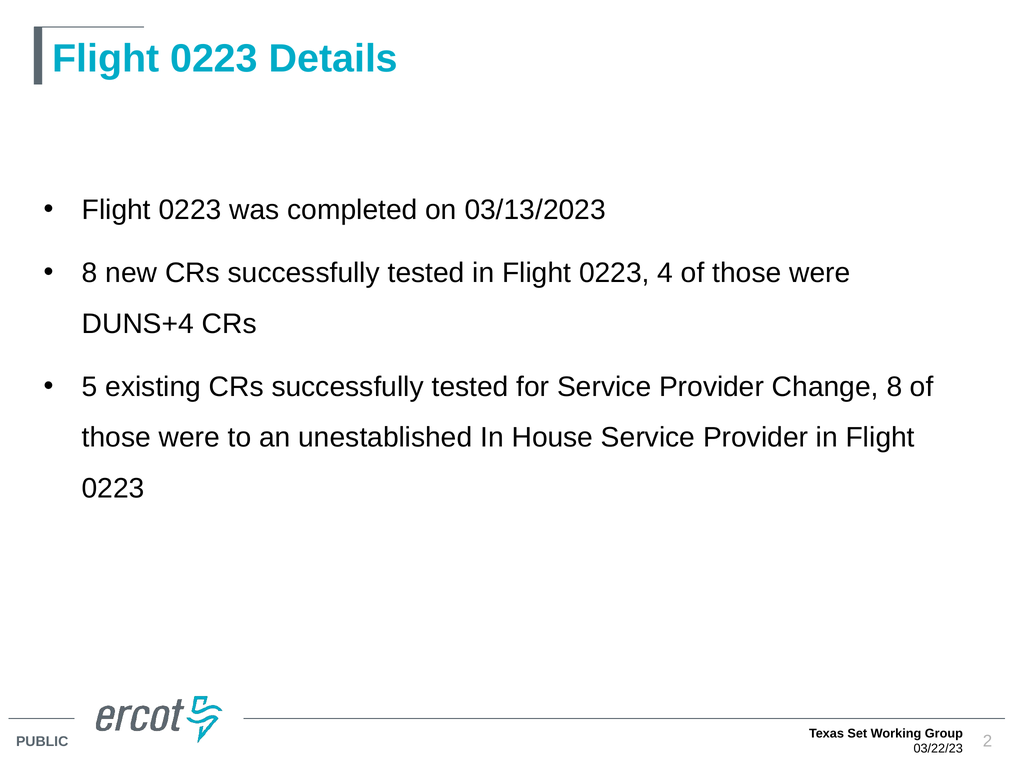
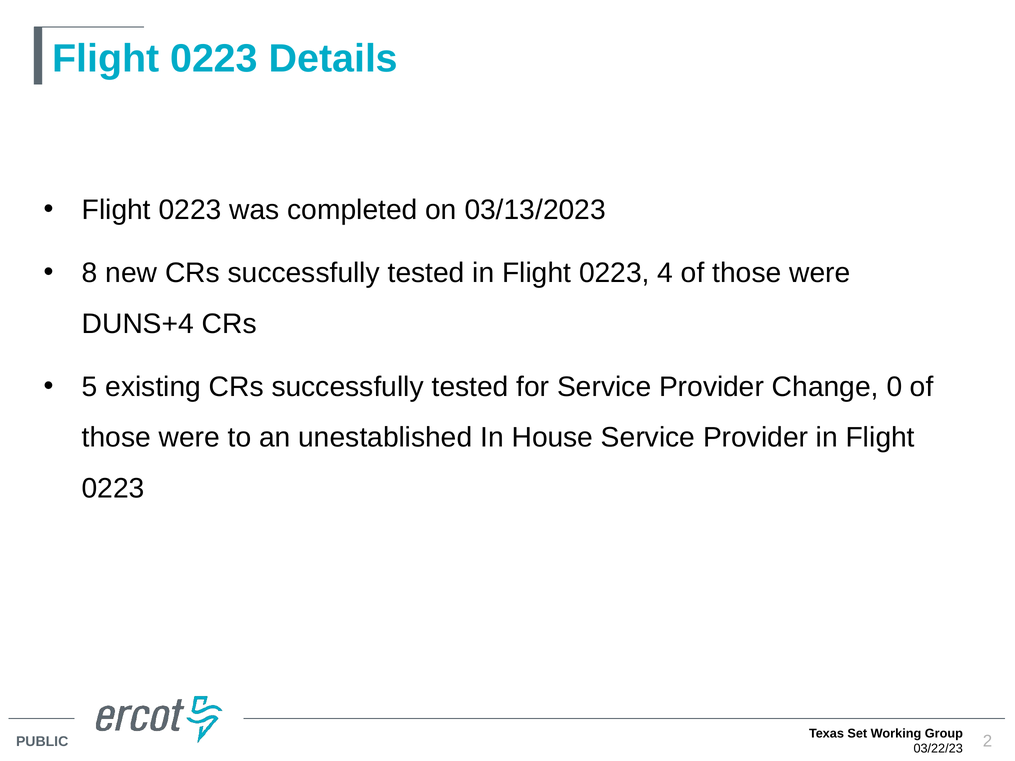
Change 8: 8 -> 0 (894, 387)
